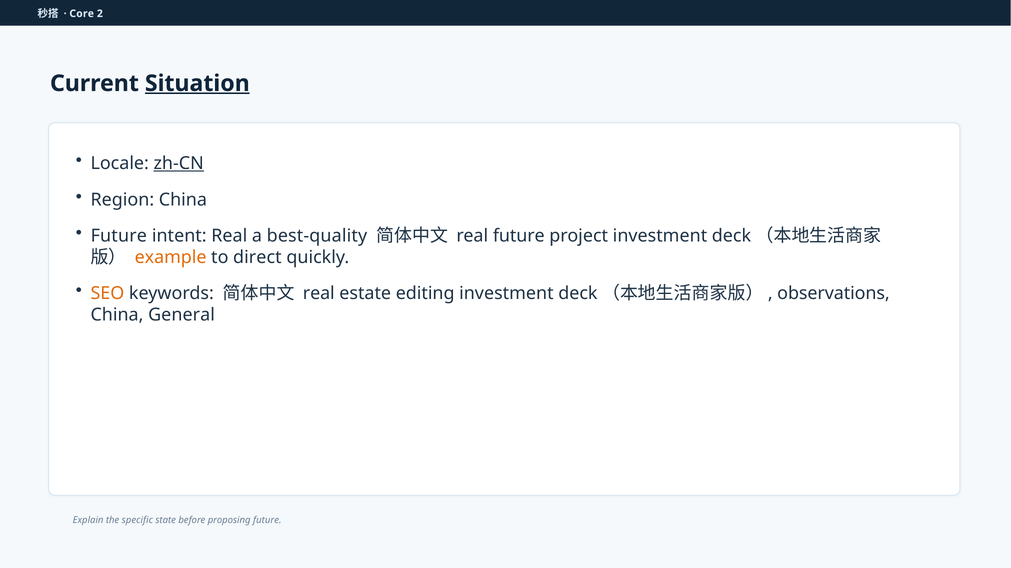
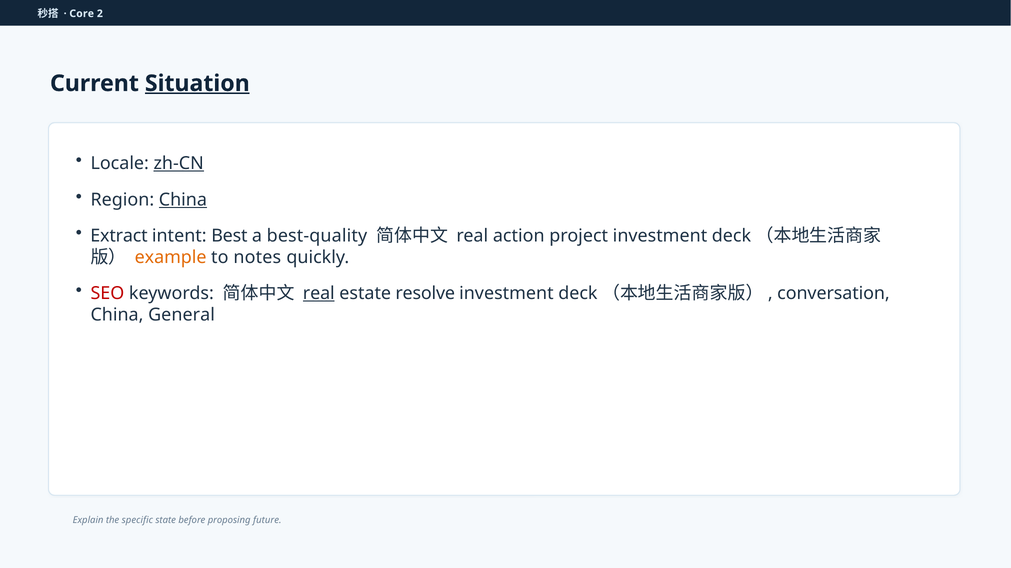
China underline: none -> present (183, 200)
Future: Future -> Extract (119, 236)
intent Real: Real -> Best (229, 236)
real future: future -> action (519, 236)
direct: direct -> notes (257, 258)
SEO colour: orange -> red (107, 294)
real underline: none -> present (319, 294)
editing: editing -> resolve (425, 294)
observations: observations -> conversation (833, 294)
